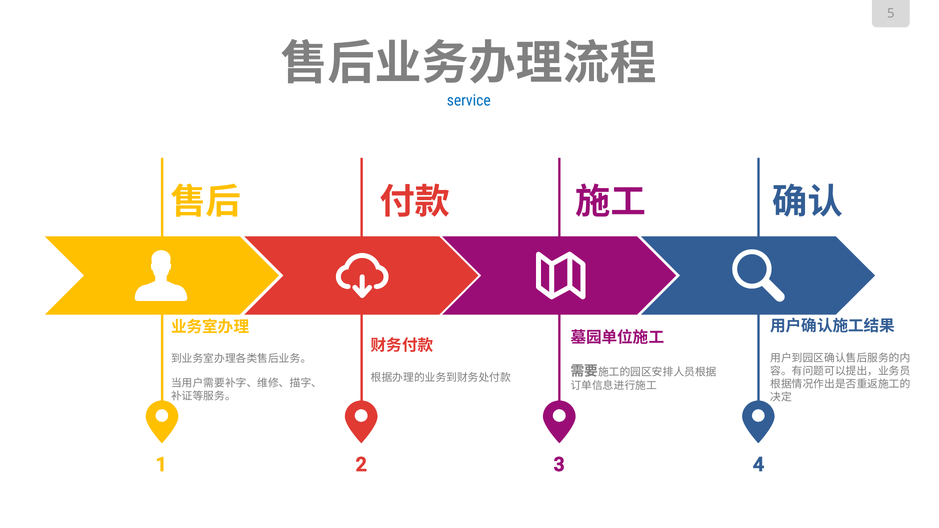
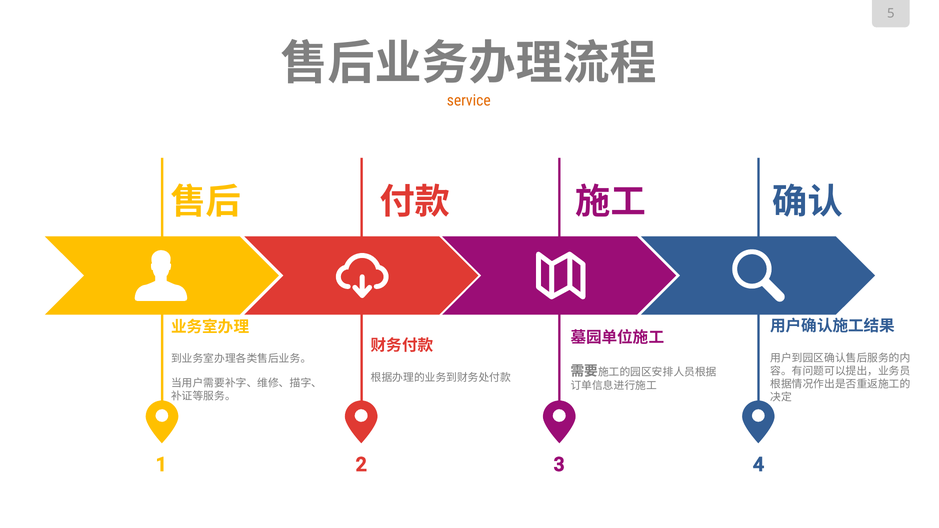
service colour: blue -> orange (469, 101)
